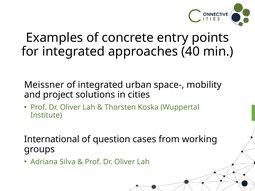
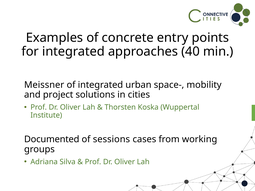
International: International -> Documented (52, 140)
question: question -> sessions (111, 140)
